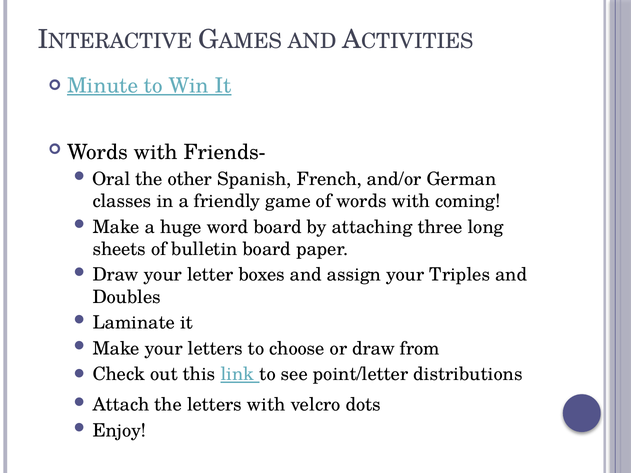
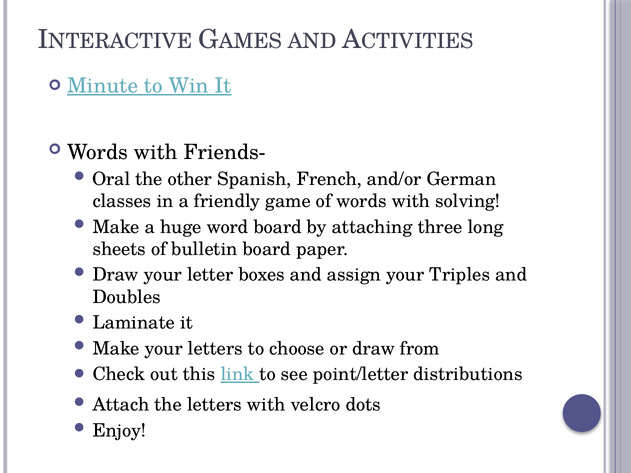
coming: coming -> solving (468, 201)
